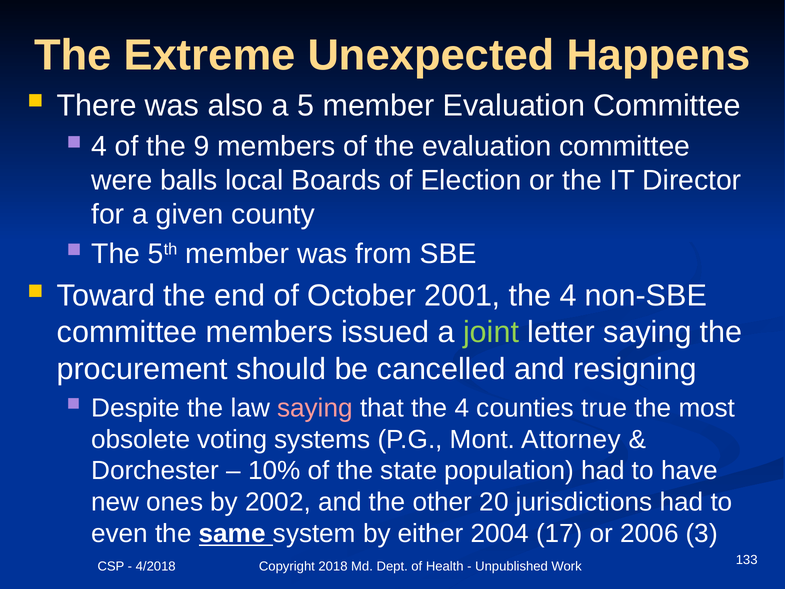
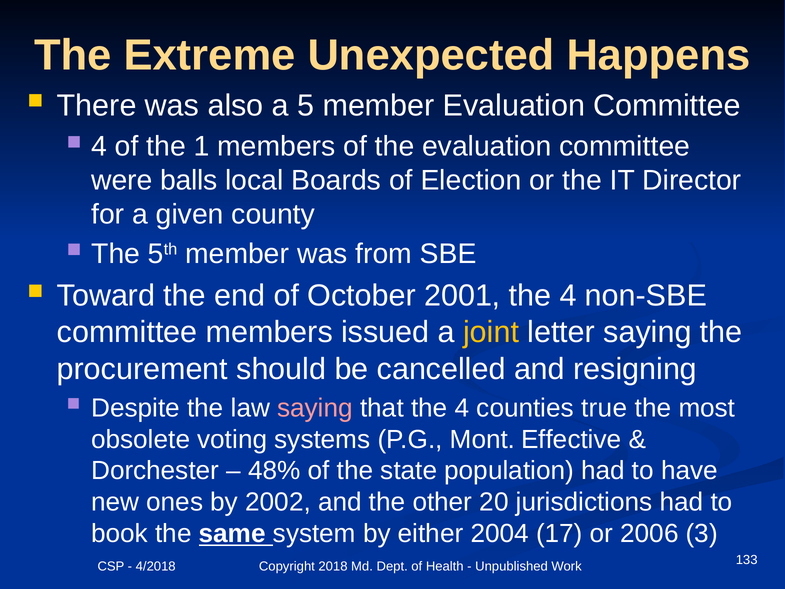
9: 9 -> 1 (202, 146)
joint colour: light green -> yellow (491, 332)
Attorney: Attorney -> Effective (571, 439)
10%: 10% -> 48% (274, 471)
even: even -> book (120, 533)
